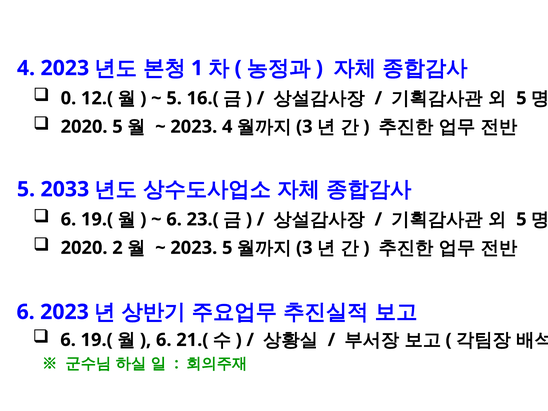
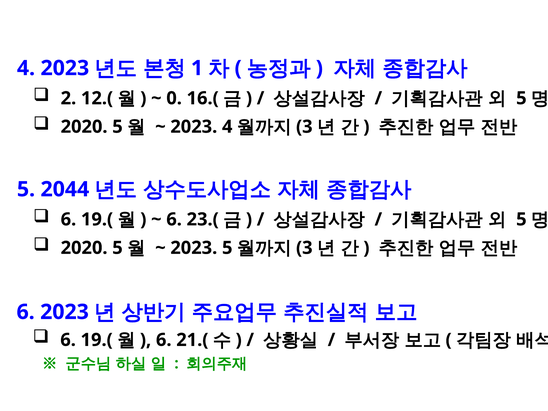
0: 0 -> 2 (68, 98)
5: 5 -> 0 (174, 98)
2033: 2033 -> 2044 (65, 189)
2: 2 -> 5 (117, 248)
